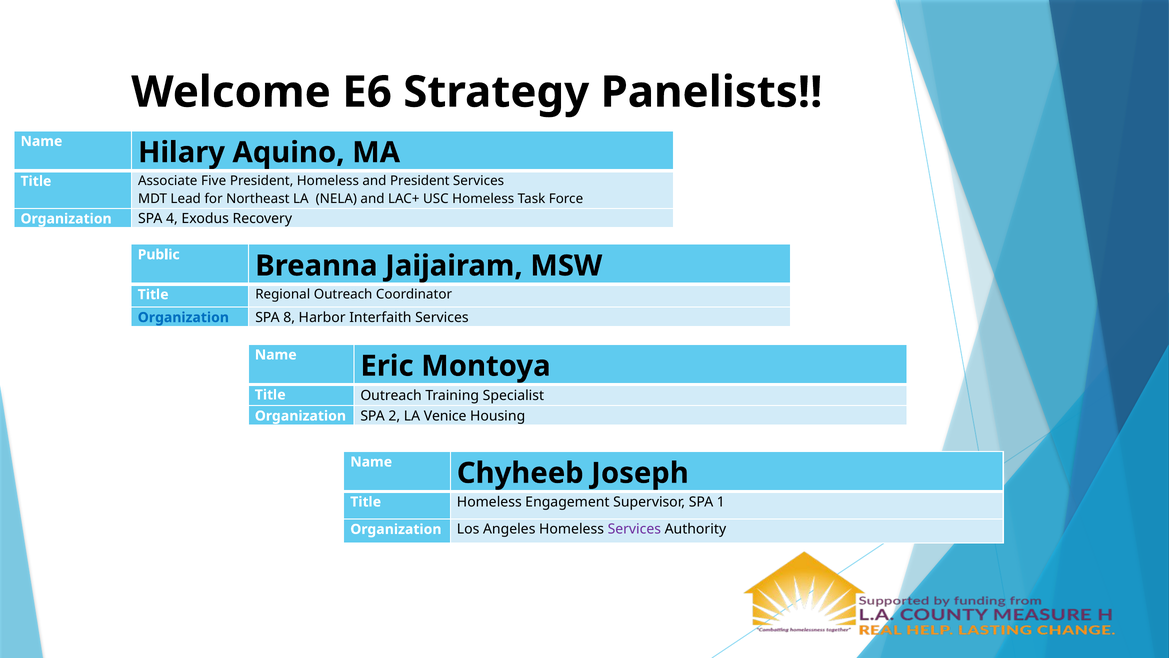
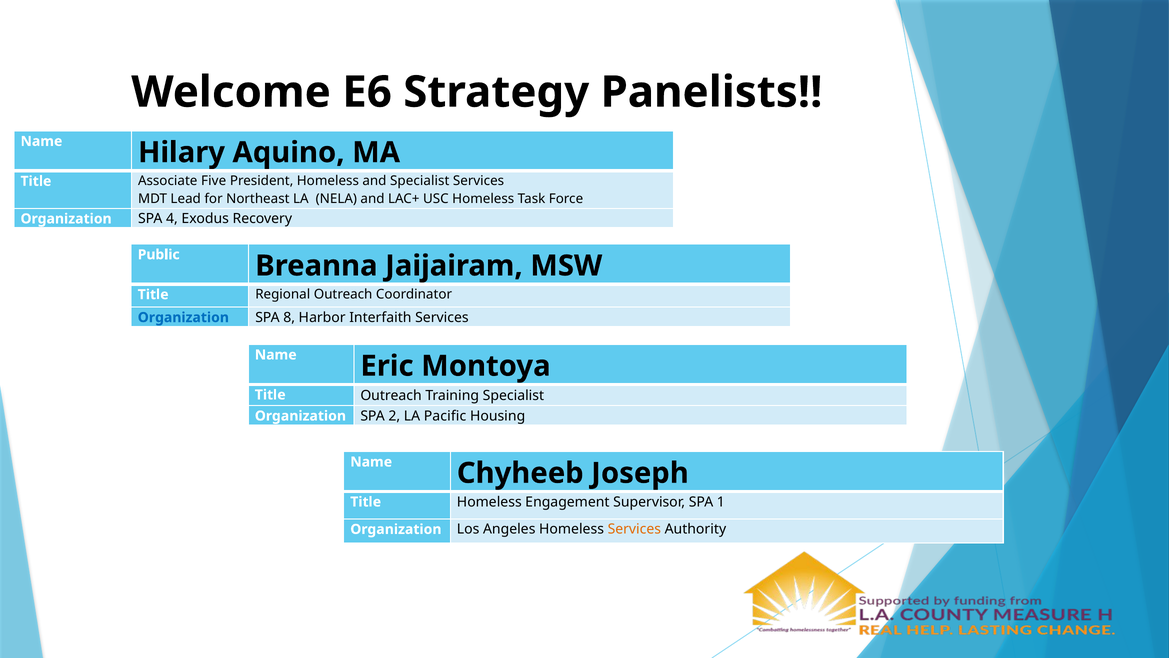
and President: President -> Specialist (420, 181)
Venice: Venice -> Pacific (445, 416)
Services colour: purple -> orange (634, 529)
